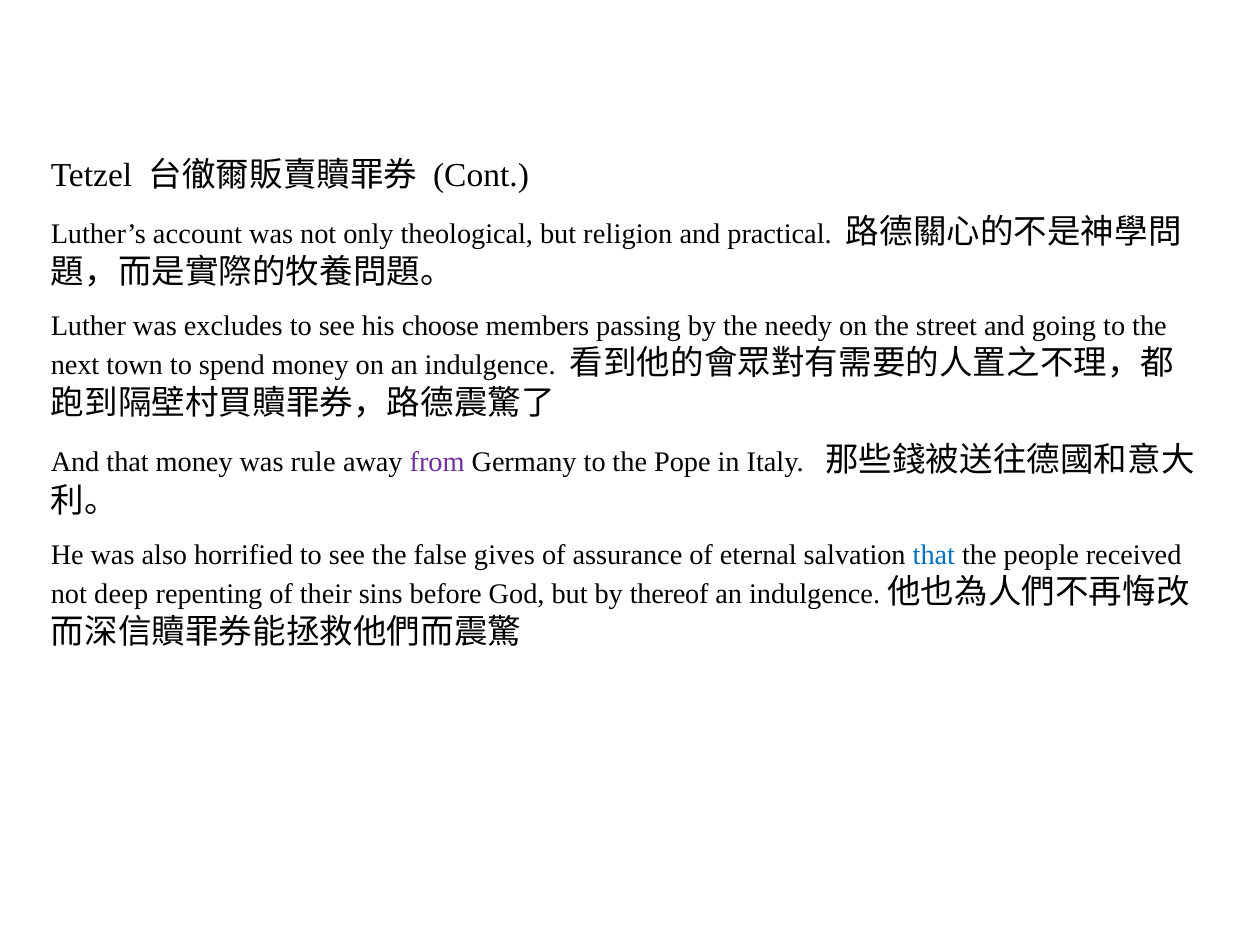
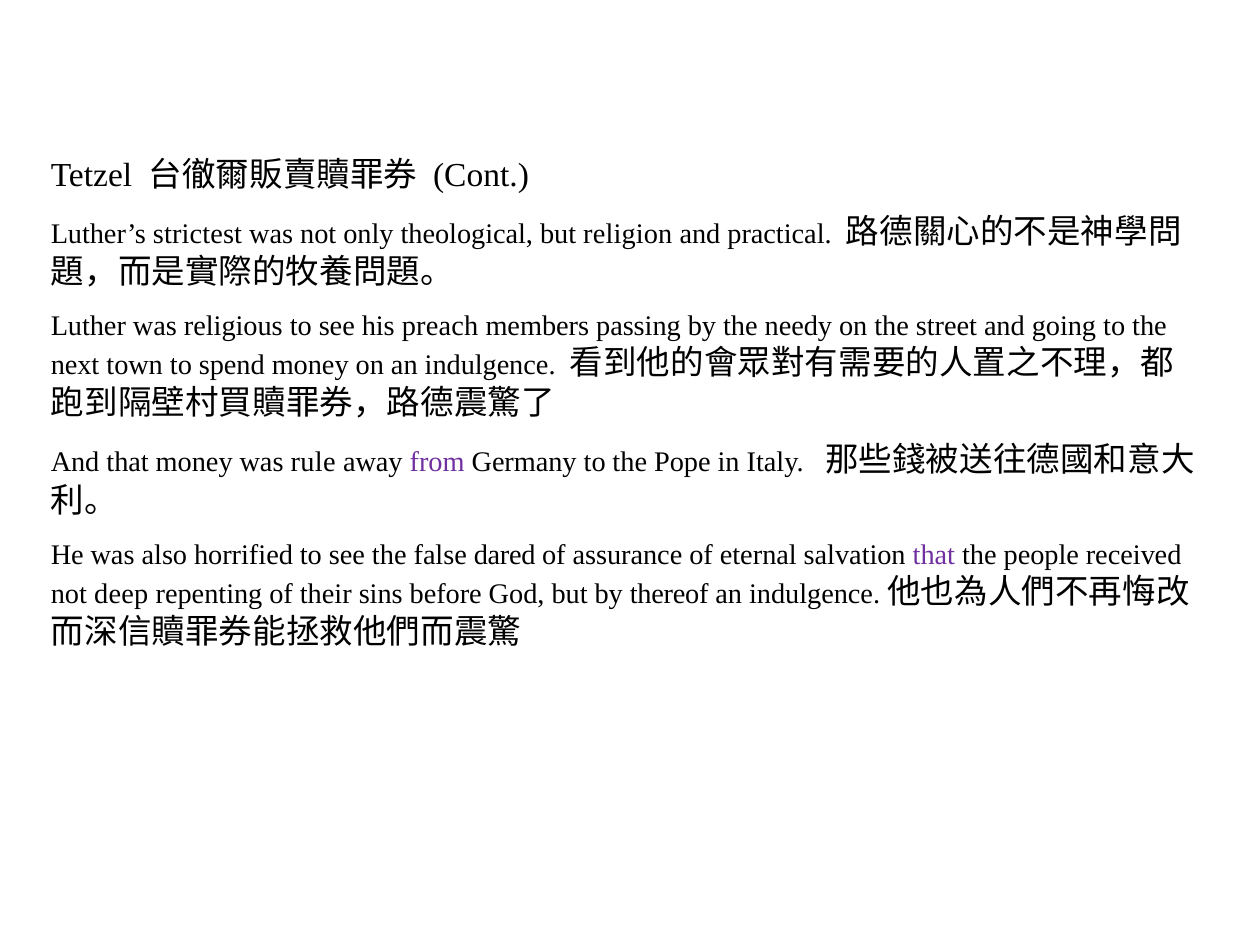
account: account -> strictest (197, 234)
excludes: excludes -> religious (233, 326)
choose: choose -> preach (440, 326)
gives: gives -> dared (505, 555)
that colour: blue -> purple (934, 555)
